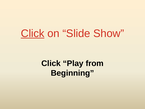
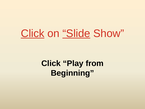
Slide underline: none -> present (76, 33)
